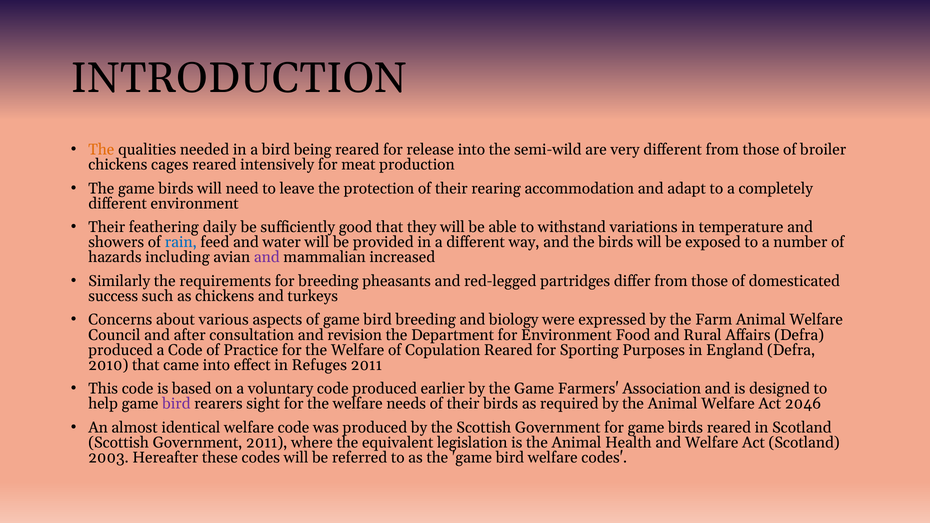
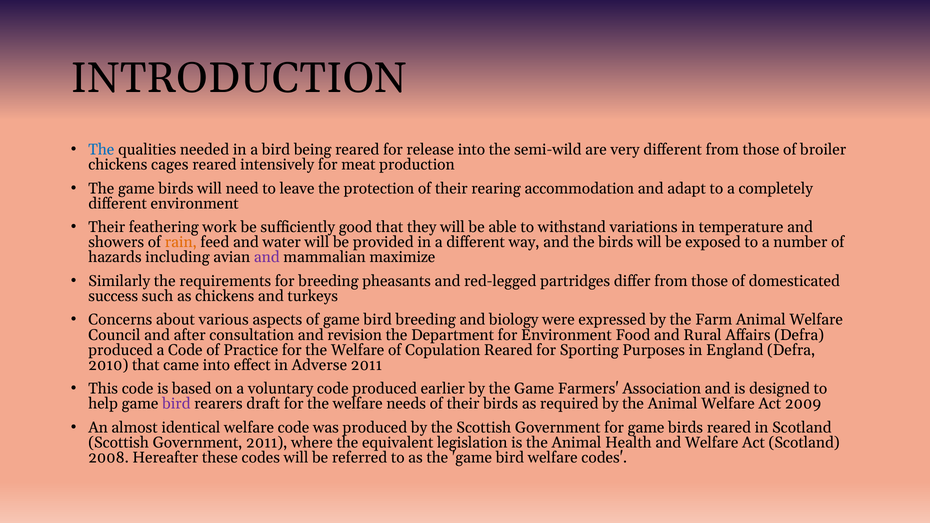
The colour: orange -> blue (101, 150)
daily: daily -> work (220, 227)
rain colour: blue -> orange (181, 242)
increased: increased -> maximize (402, 257)
Refuges: Refuges -> Adverse (319, 365)
sight: sight -> draft (263, 404)
2046: 2046 -> 2009 (803, 404)
2003: 2003 -> 2008 (109, 458)
